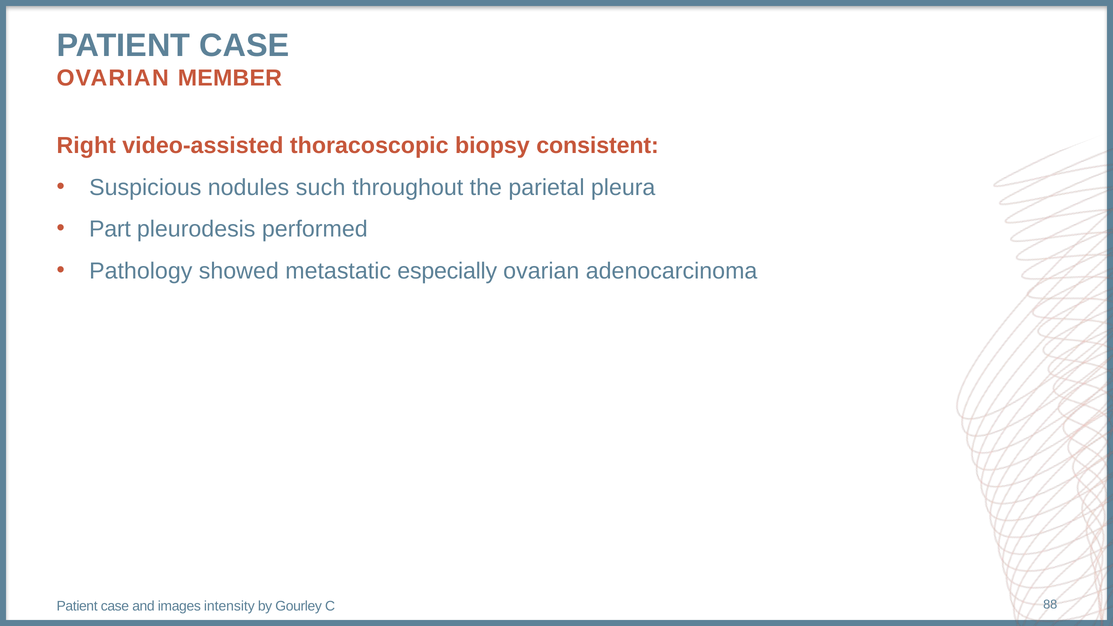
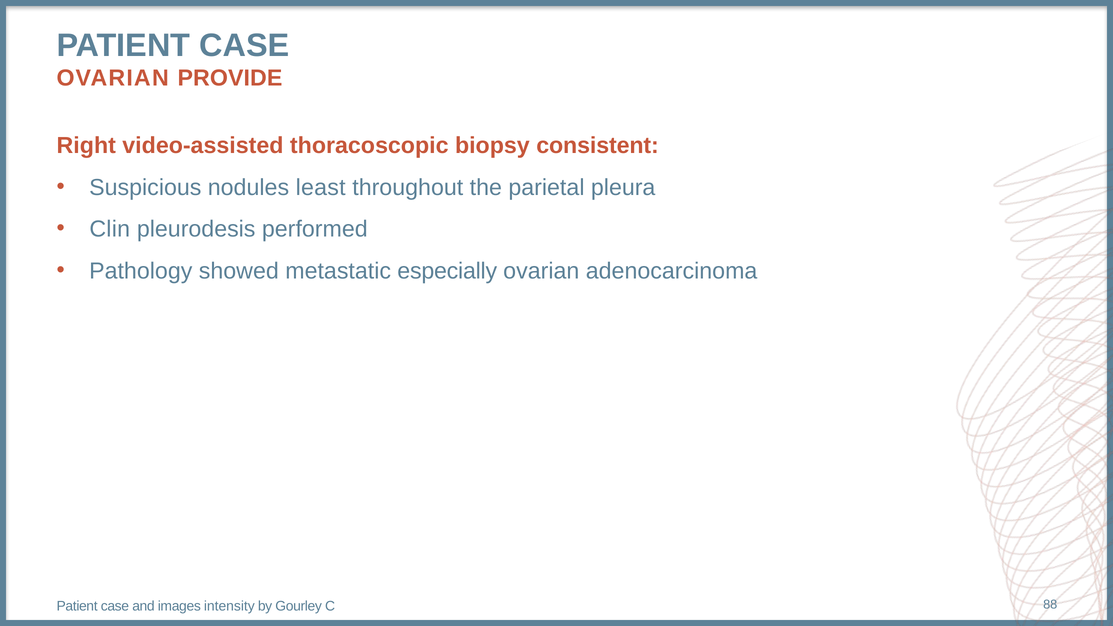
MEMBER: MEMBER -> PROVIDE (230, 78)
such: such -> least (321, 187)
Part: Part -> Clin (110, 229)
